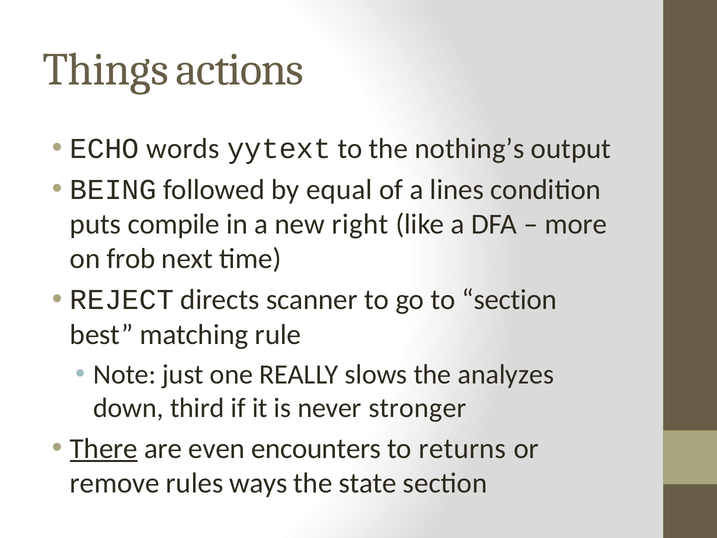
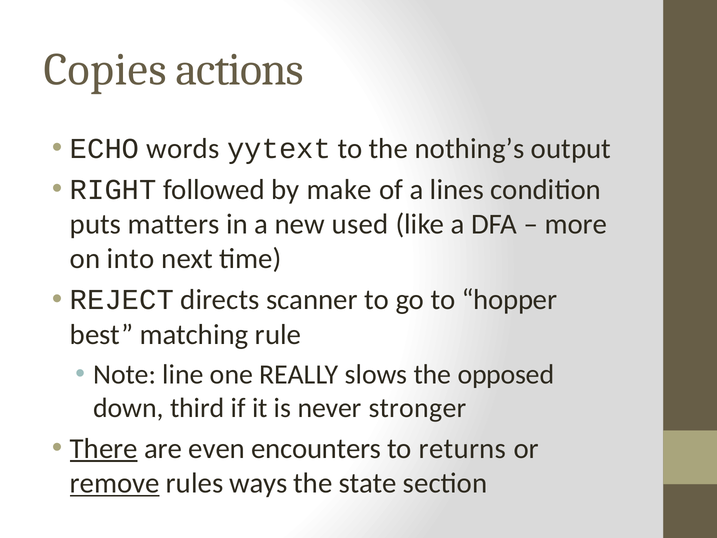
Things: Things -> Copies (105, 70)
BEING: BEING -> RIGHT (113, 189)
equal: equal -> make (339, 189)
compile: compile -> matters (174, 224)
right: right -> used (360, 224)
frob: frob -> into (131, 259)
to section: section -> hopper (509, 300)
just: just -> line (183, 374)
analyzes: analyzes -> opposed (506, 374)
remove underline: none -> present (115, 483)
